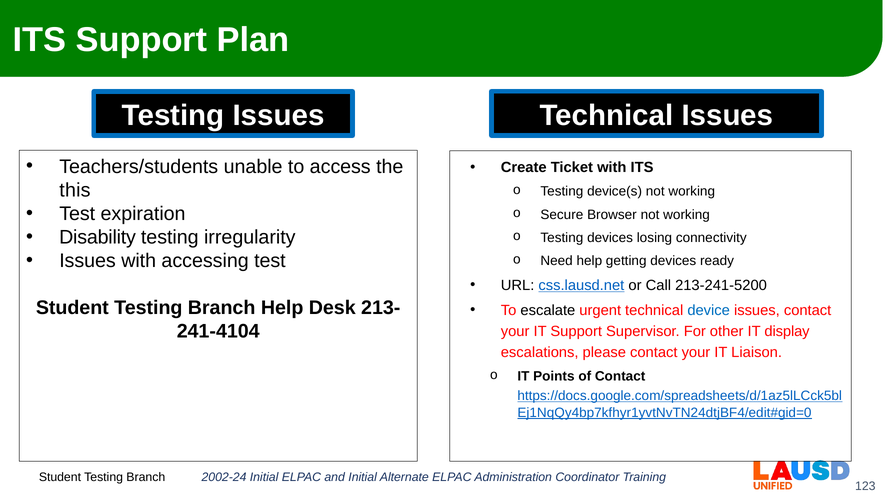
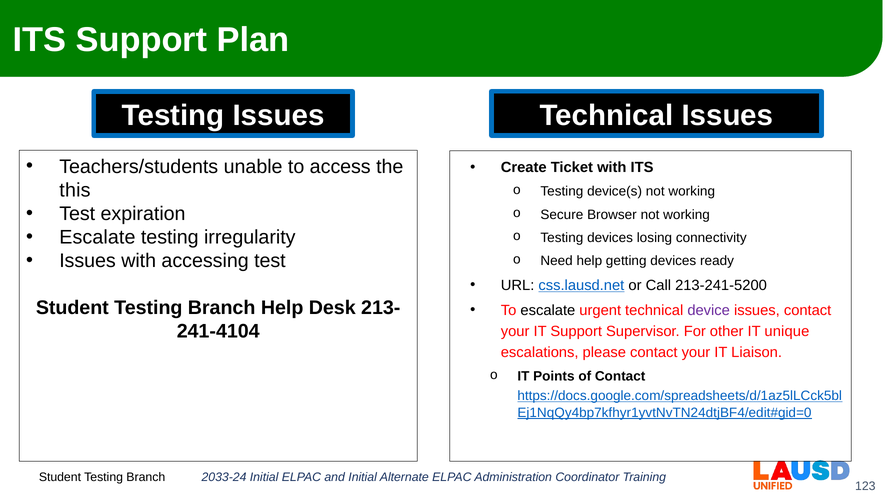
Disability: Disability -> Escalate (97, 237)
device colour: blue -> purple (709, 310)
display: display -> unique (787, 331)
2002-24: 2002-24 -> 2033-24 (224, 477)
